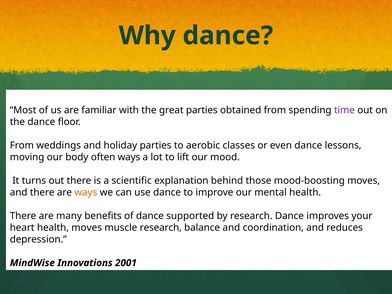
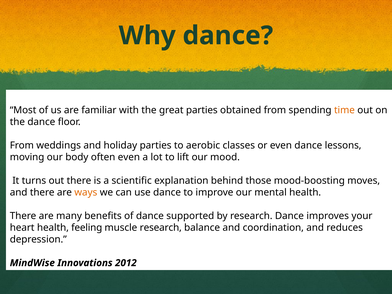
time colour: purple -> orange (344, 110)
often ways: ways -> even (129, 157)
health moves: moves -> feeling (87, 228)
2001: 2001 -> 2012 (126, 263)
